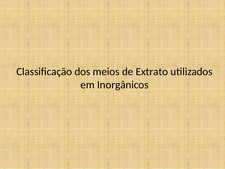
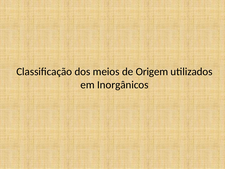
Extrato: Extrato -> Origem (152, 72)
